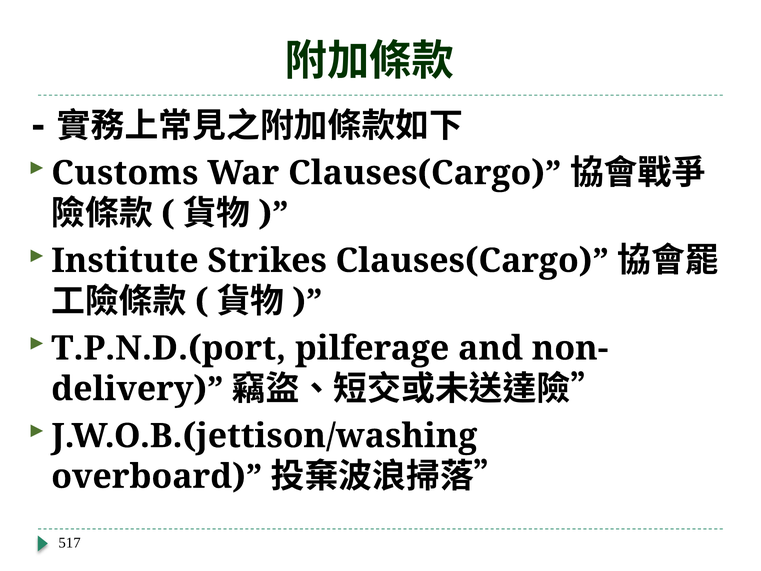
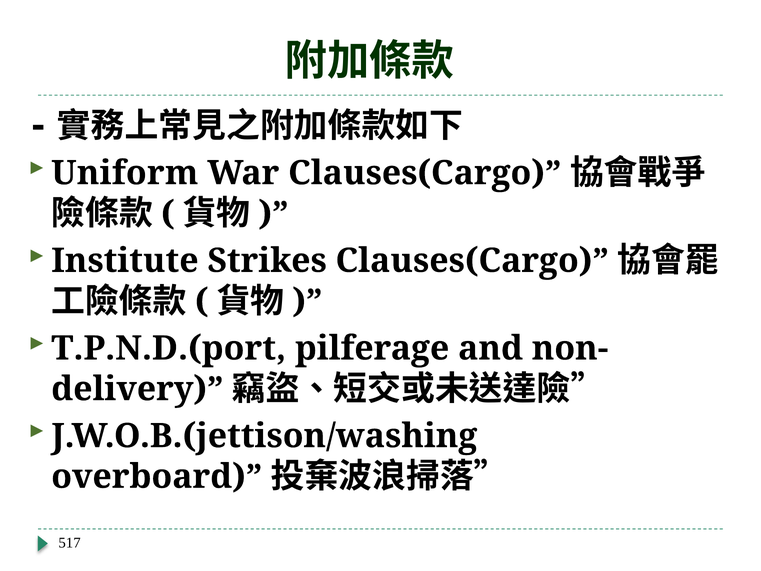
Customs: Customs -> Uniform (125, 173)
